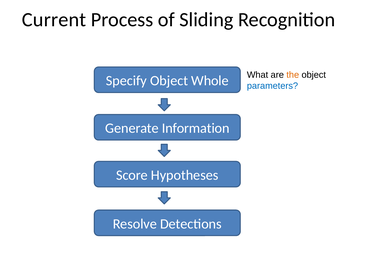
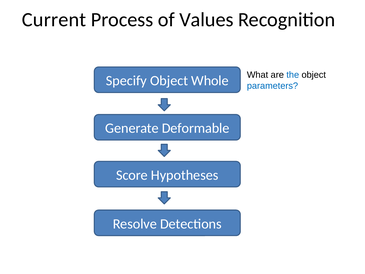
Sliding: Sliding -> Values (206, 20)
the colour: orange -> blue (293, 75)
Information: Information -> Deformable (196, 128)
